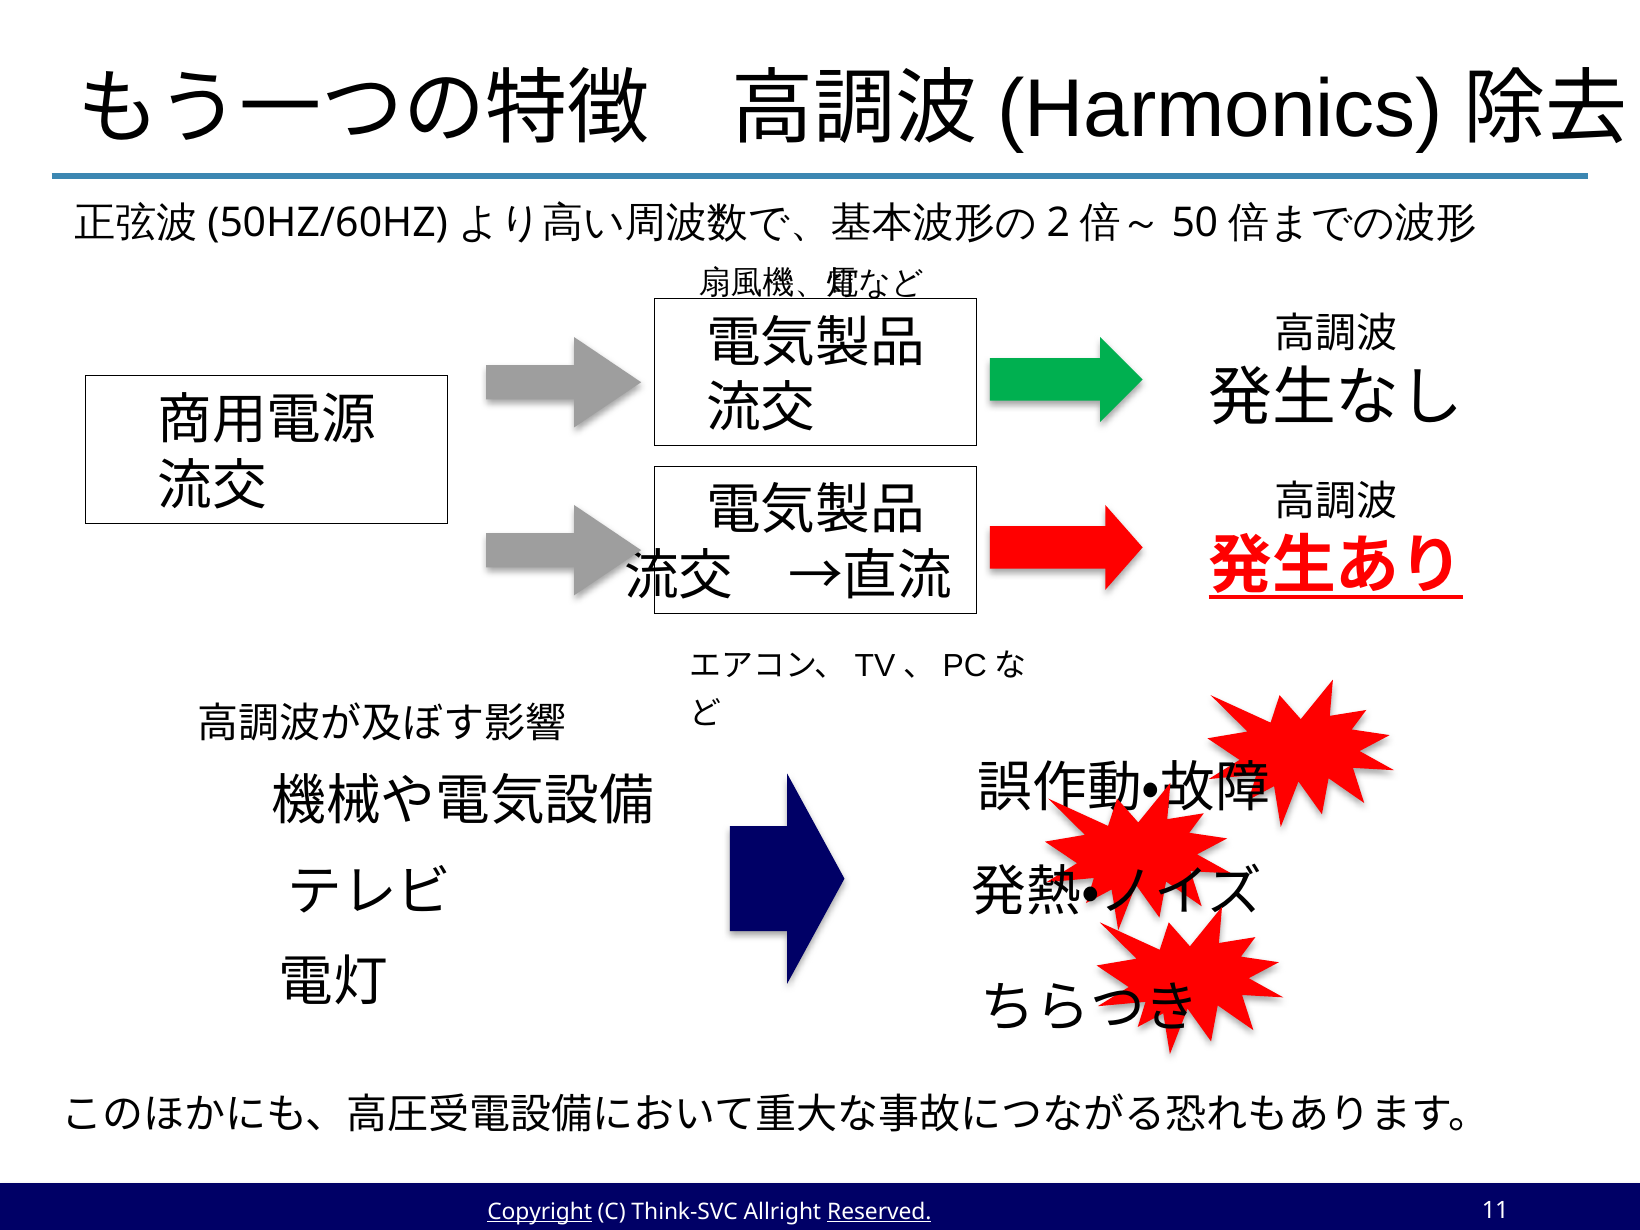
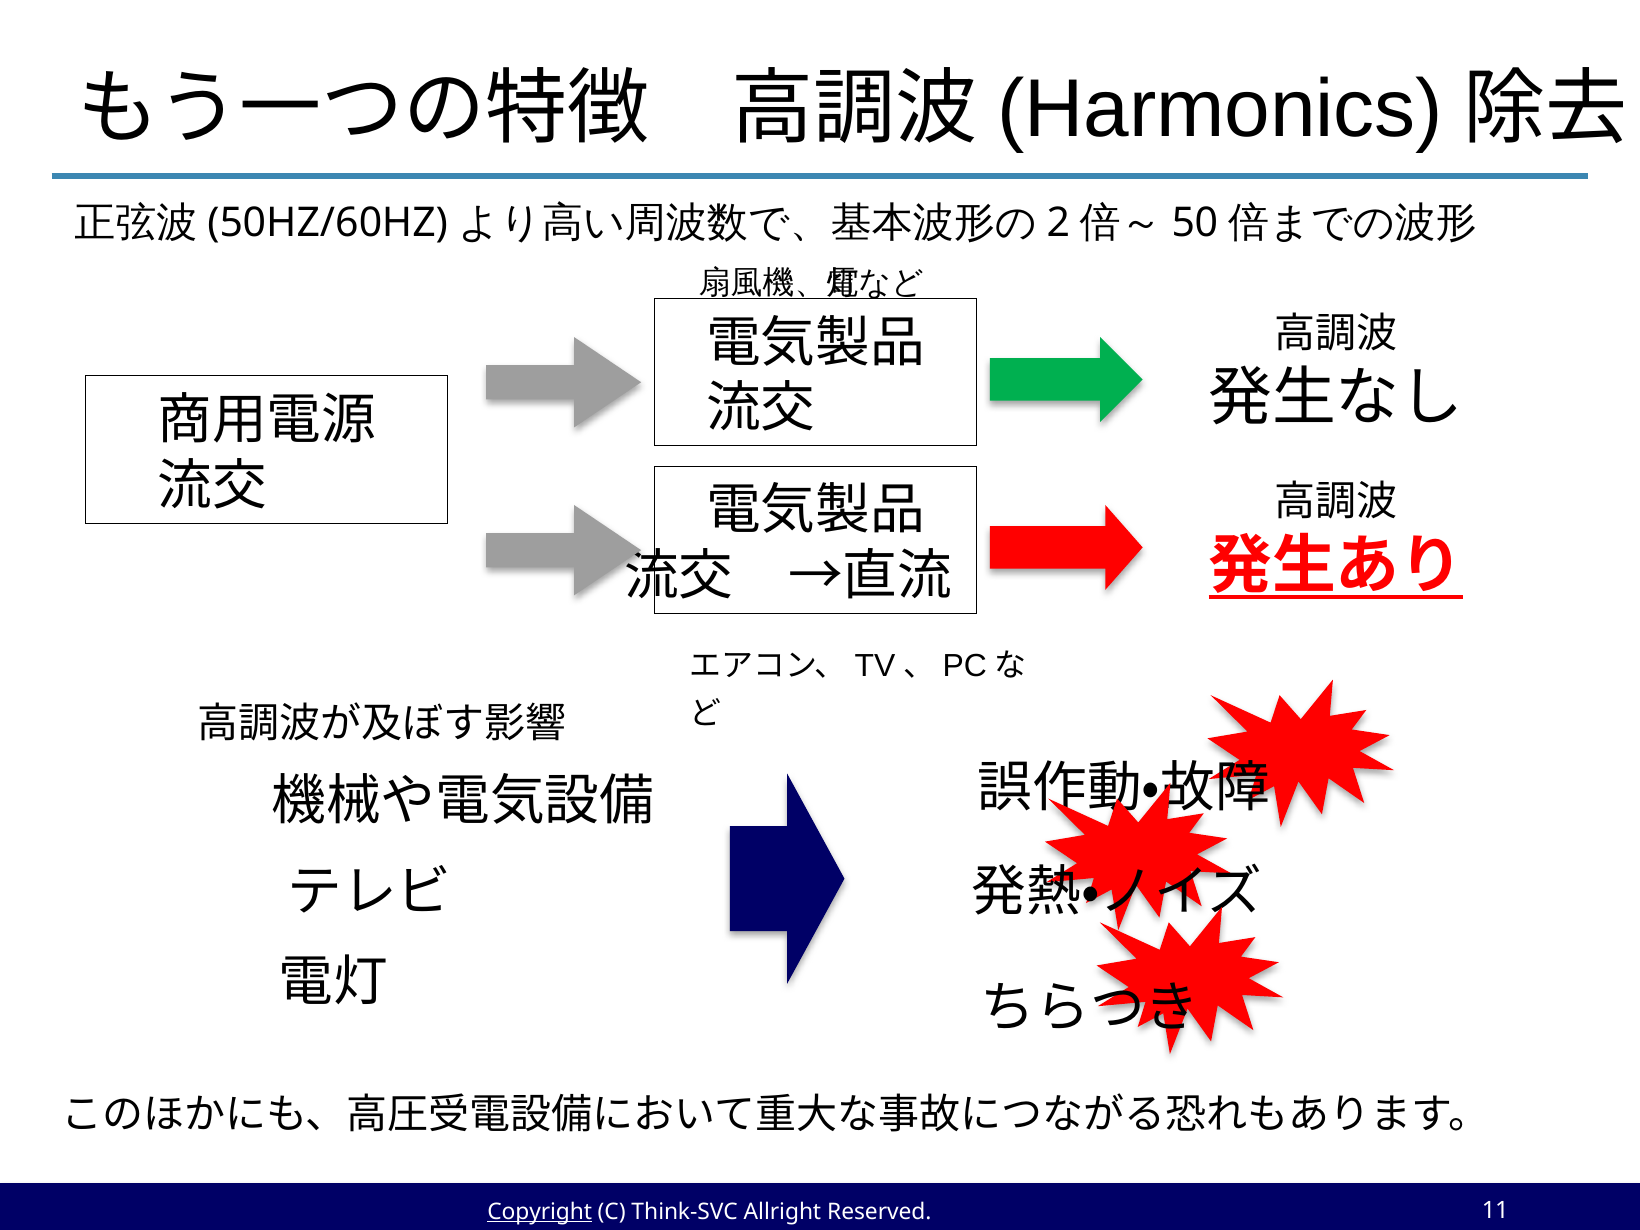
Reserved underline: present -> none (879, 1212)
